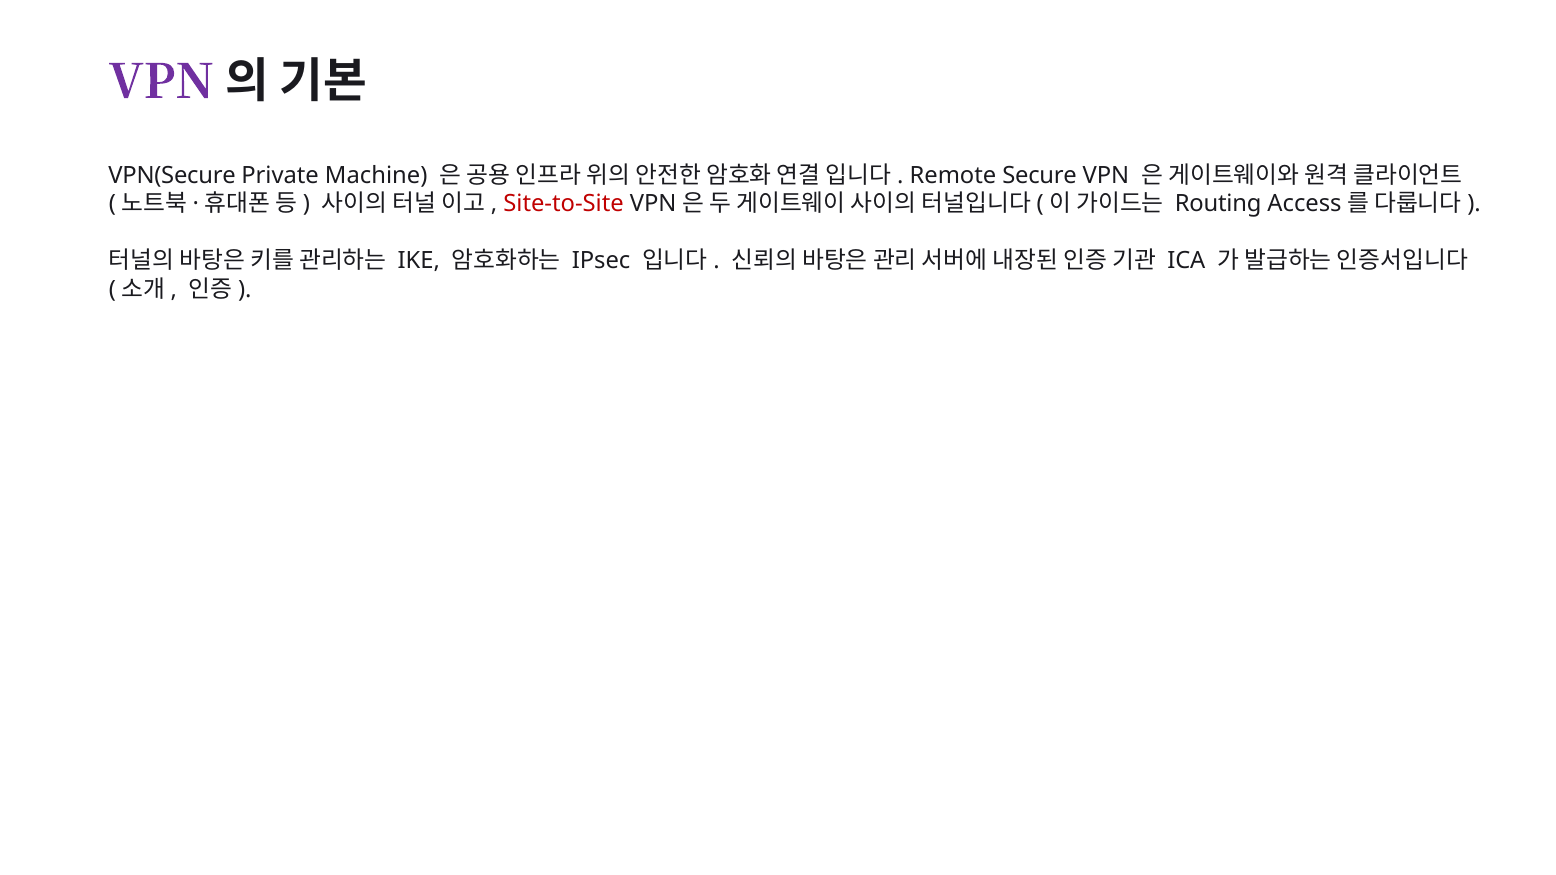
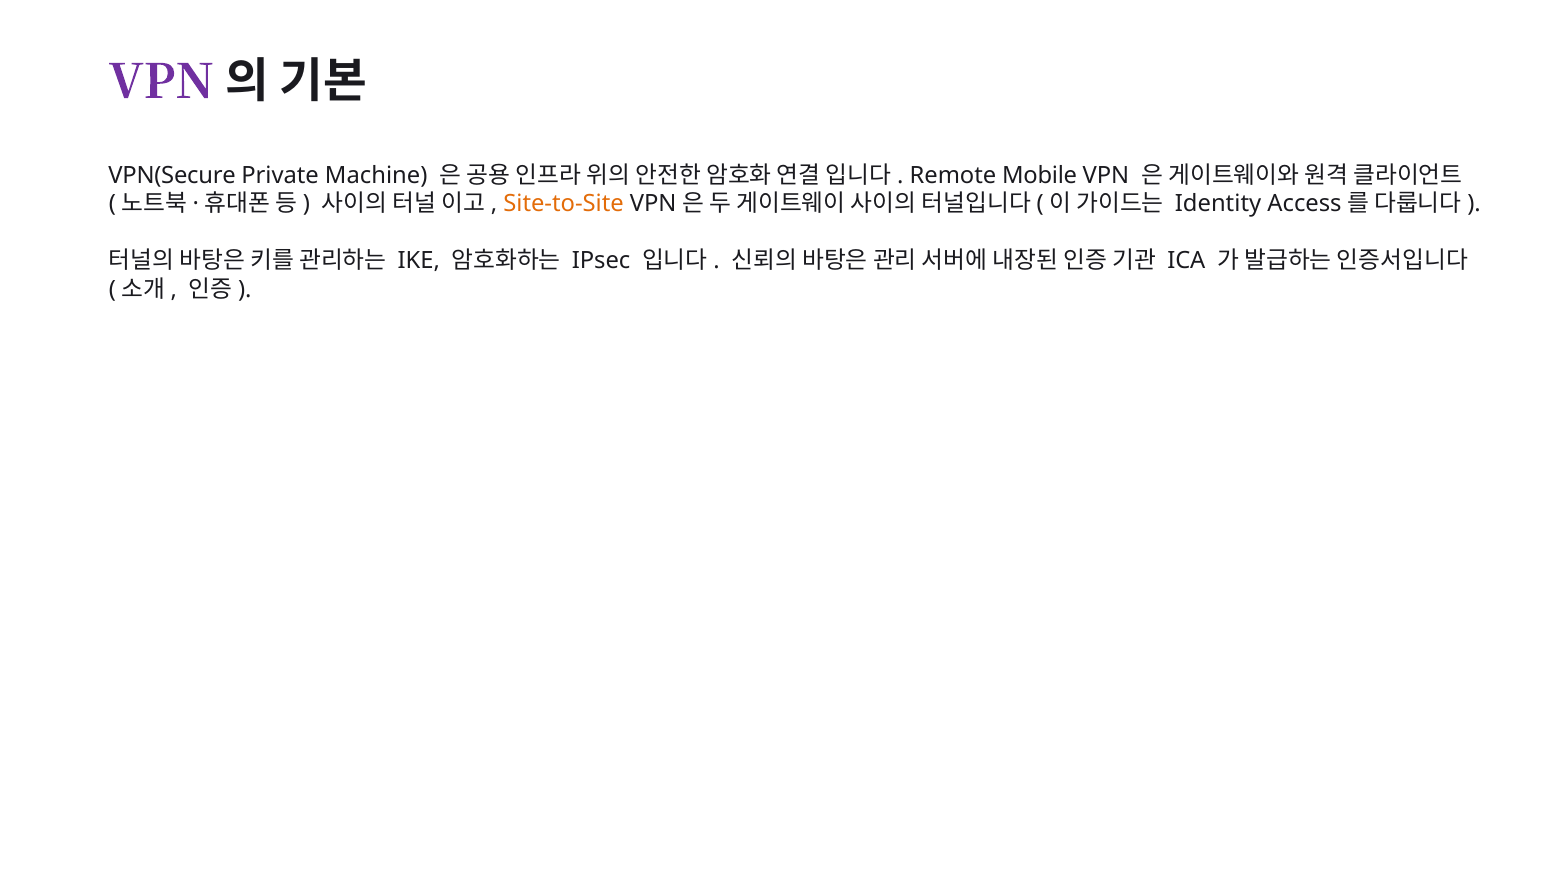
Secure: Secure -> Mobile (1040, 175)
Site-to-Site colour: red -> orange (564, 204)
Routing: Routing -> Identity (1218, 204)
